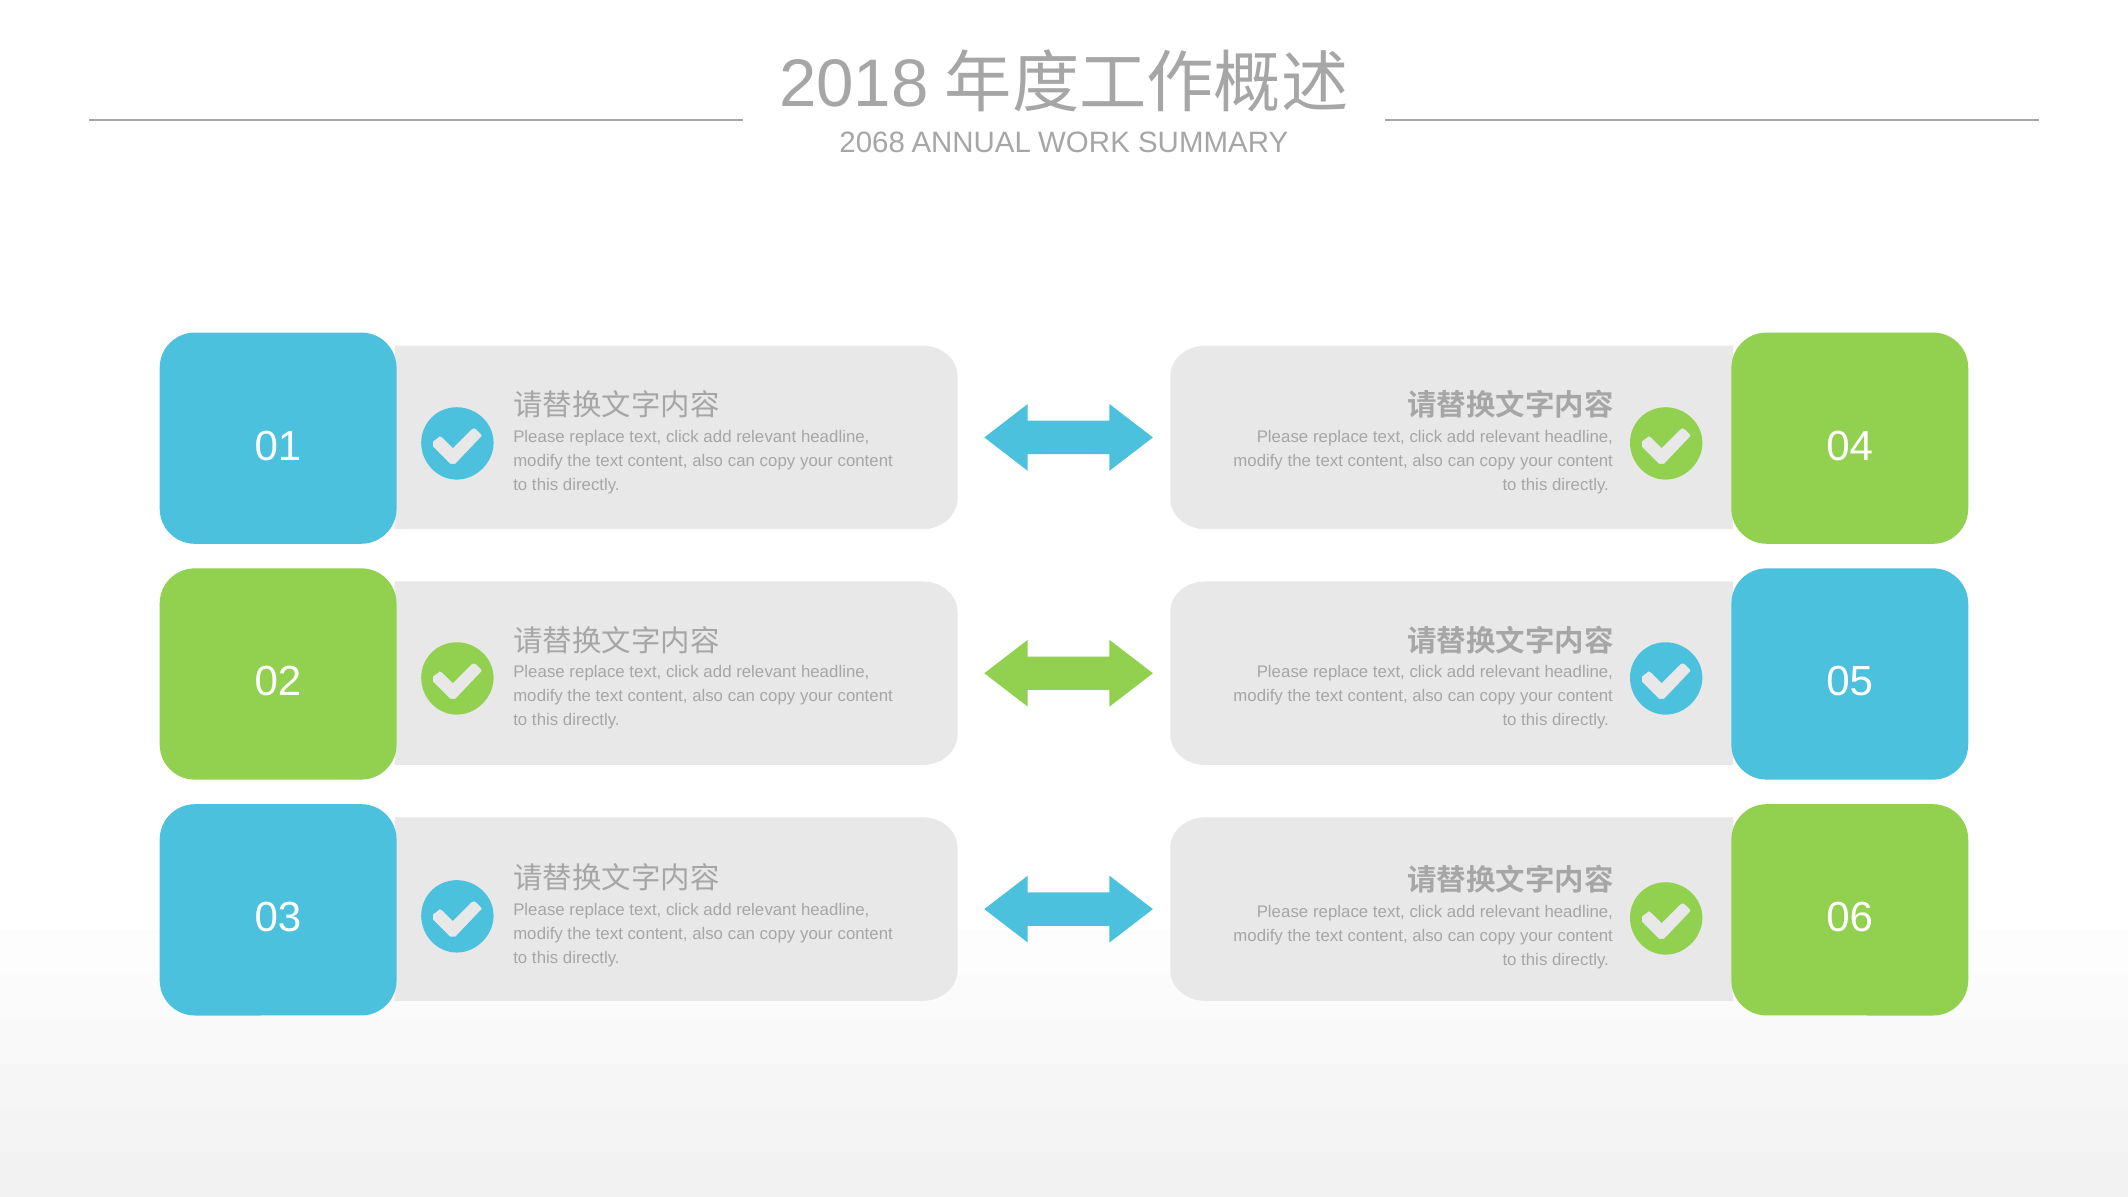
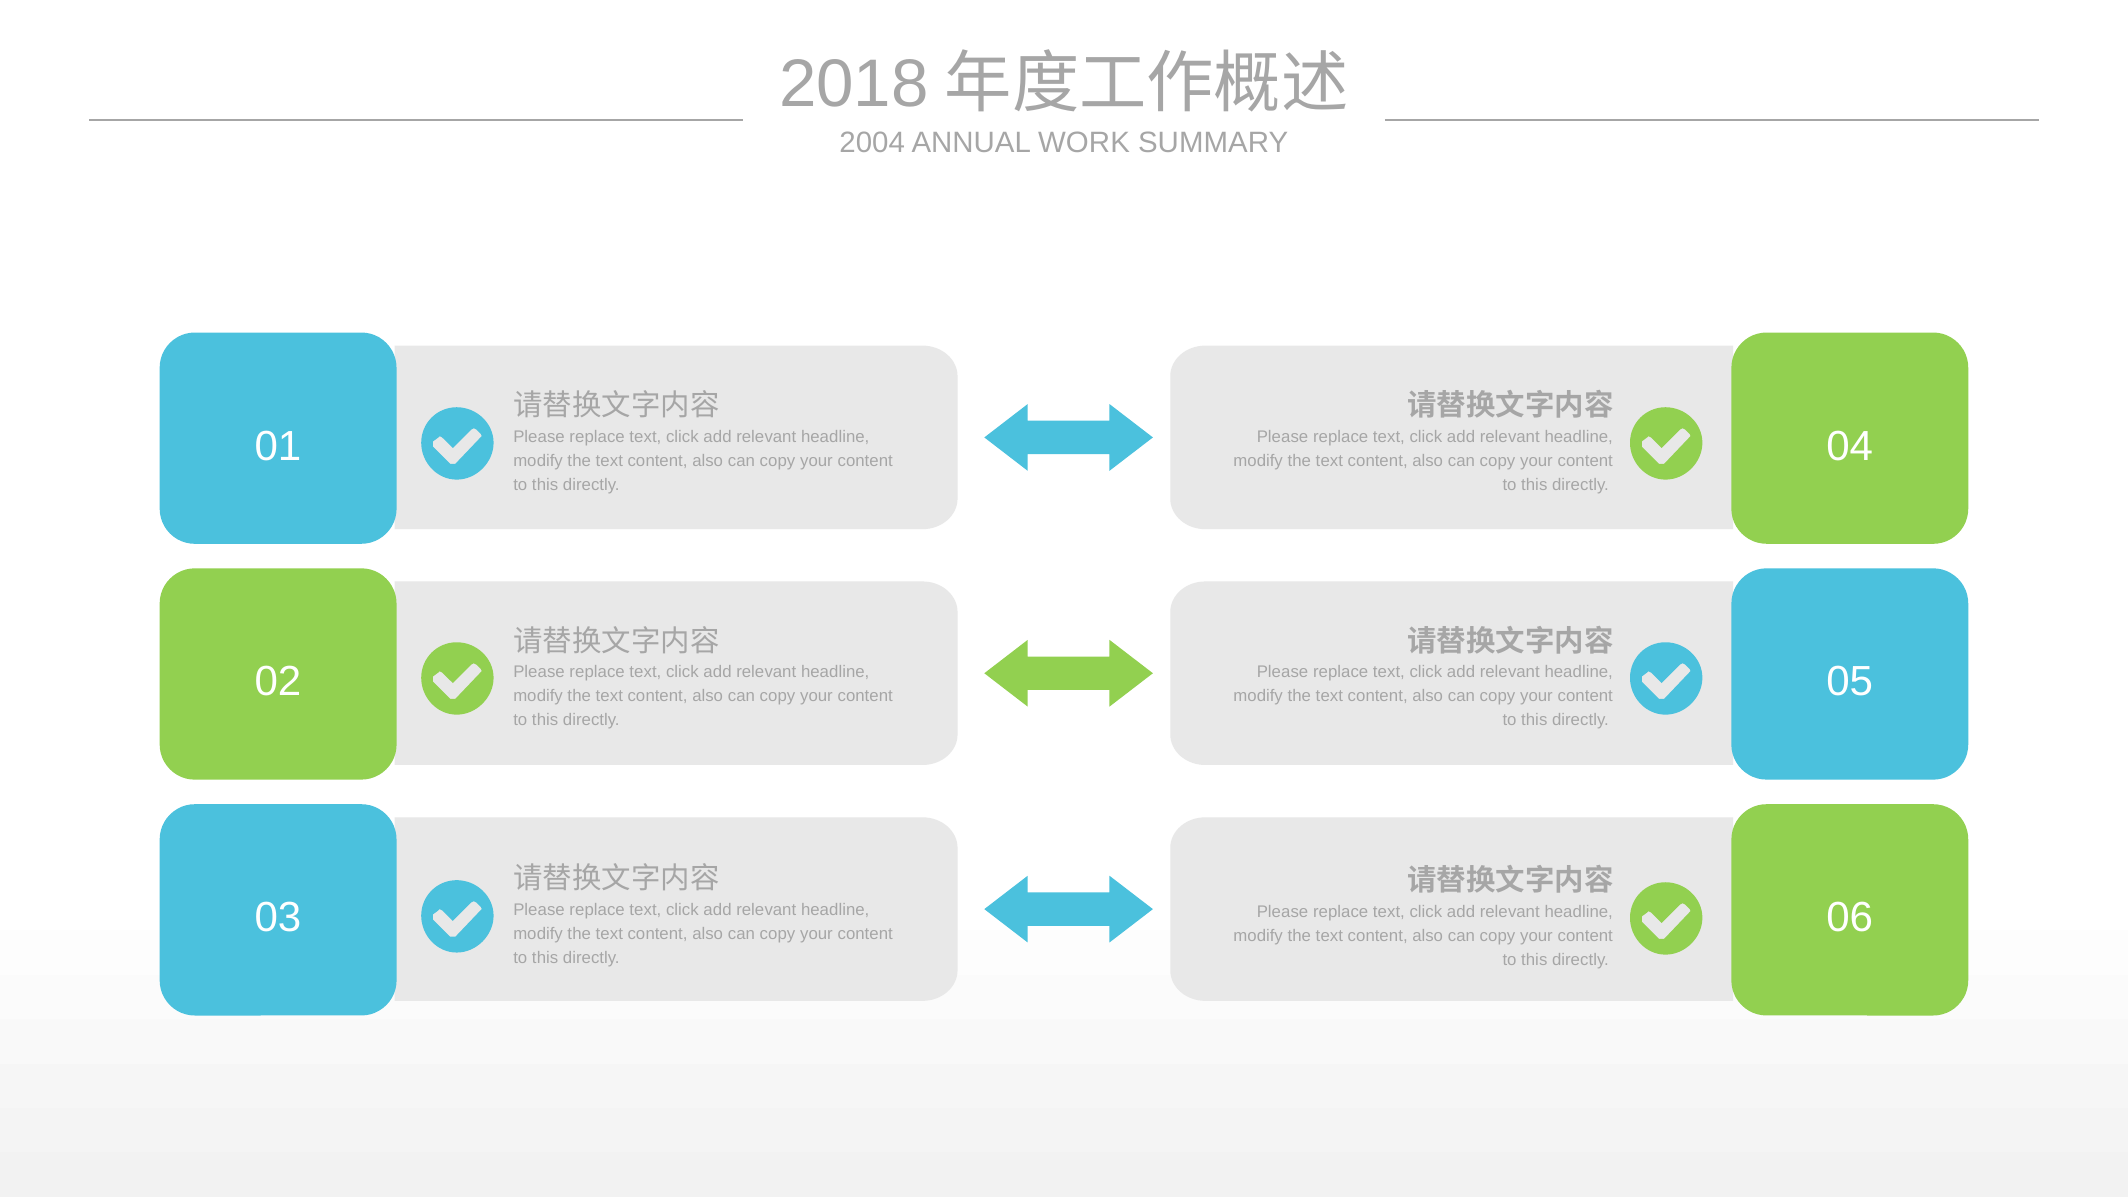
2068: 2068 -> 2004 (872, 143)
